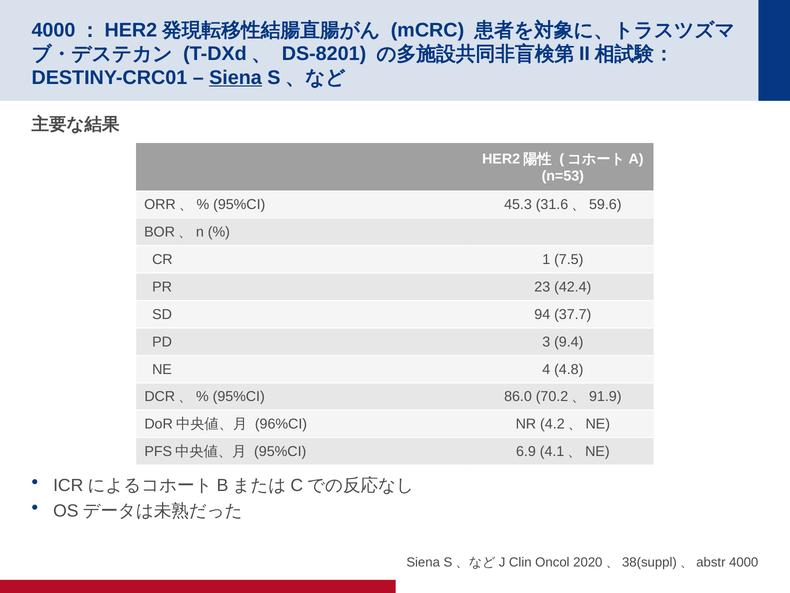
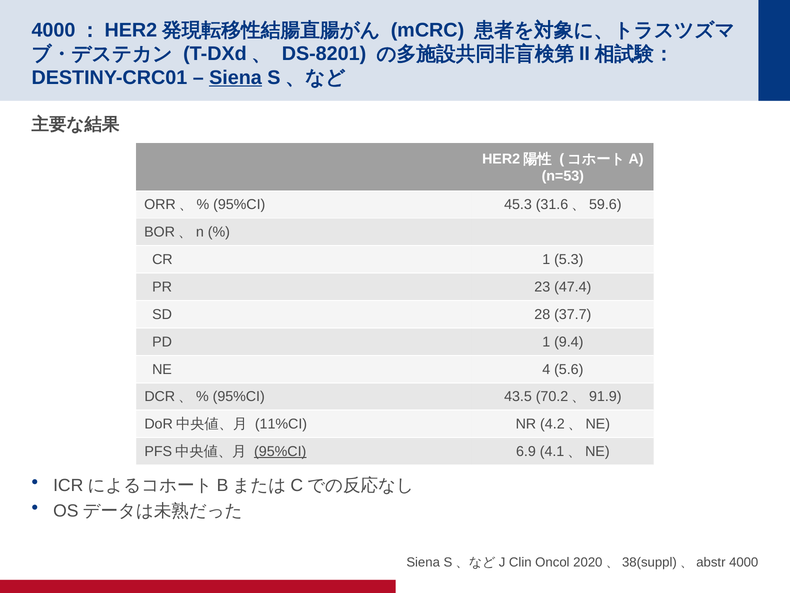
7.5: 7.5 -> 5.3 (569, 259)
42.4: 42.4 -> 47.4 (573, 287)
94: 94 -> 28 (542, 314)
PD 3: 3 -> 1 (546, 342)
4.8: 4.8 -> 5.6 (569, 369)
86.0: 86.0 -> 43.5 (518, 396)
96%CI: 96%CI -> 11%CI (281, 424)
95%CI underline: none -> present (280, 451)
